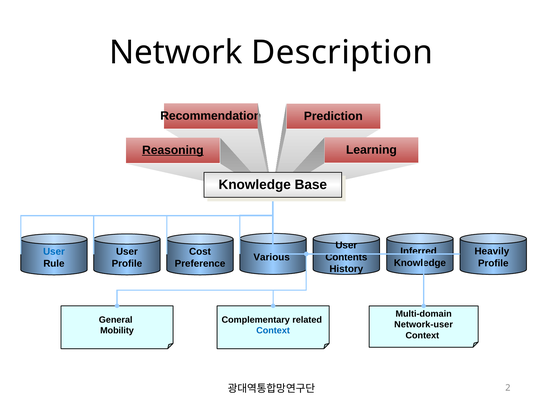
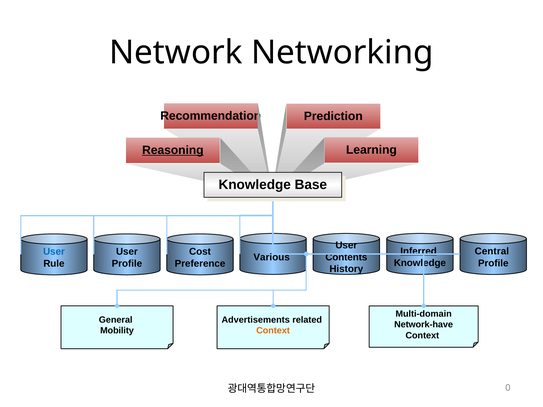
Description: Description -> Networking (342, 53)
Inferred underline: none -> present (419, 251)
Heavily: Heavily -> Central (492, 252)
Complementary: Complementary -> Advertisements (256, 320)
Network-user: Network-user -> Network-have (424, 325)
Context colour: blue -> orange (273, 331)
2: 2 -> 0 (508, 388)
